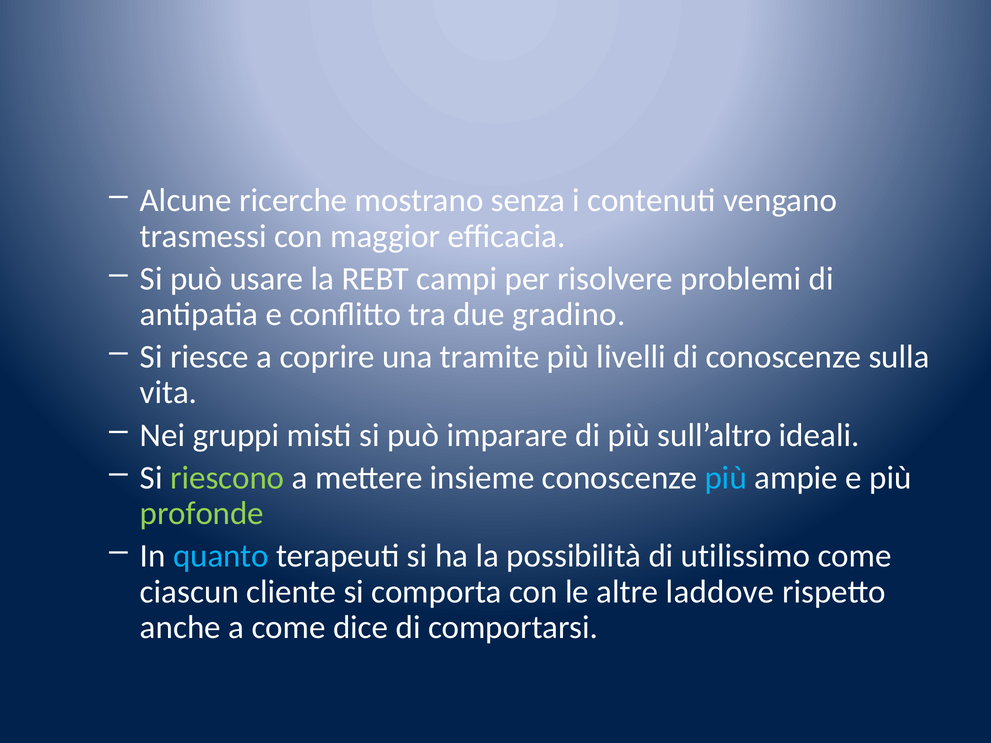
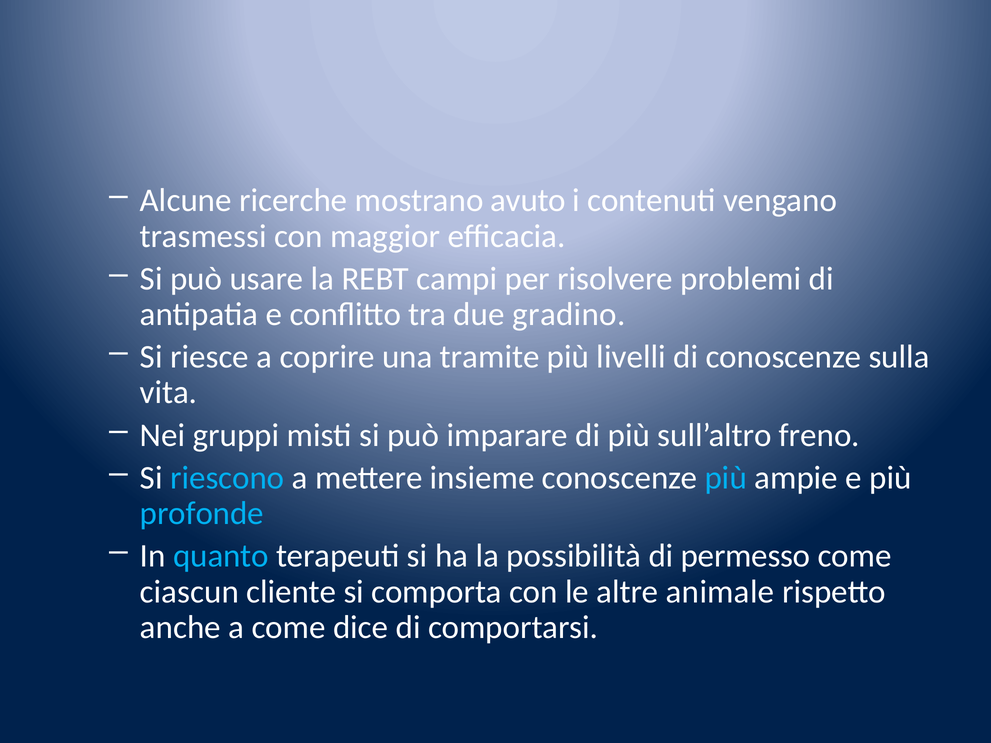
senza: senza -> avuto (528, 201)
ideali: ideali -> freno (819, 435)
riescono colour: light green -> light blue (227, 478)
profonde colour: light green -> light blue (202, 514)
utilissimo: utilissimo -> permesso (746, 556)
laddove: laddove -> animale (720, 592)
